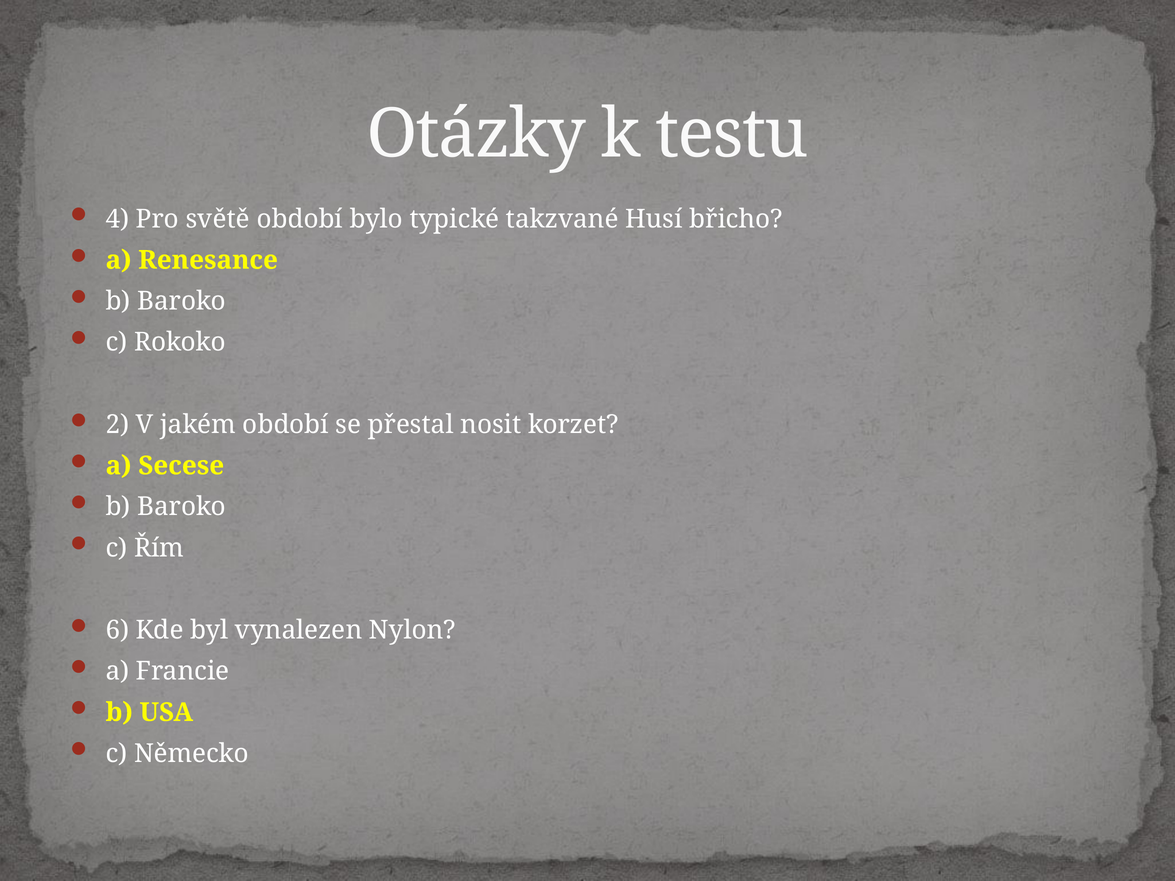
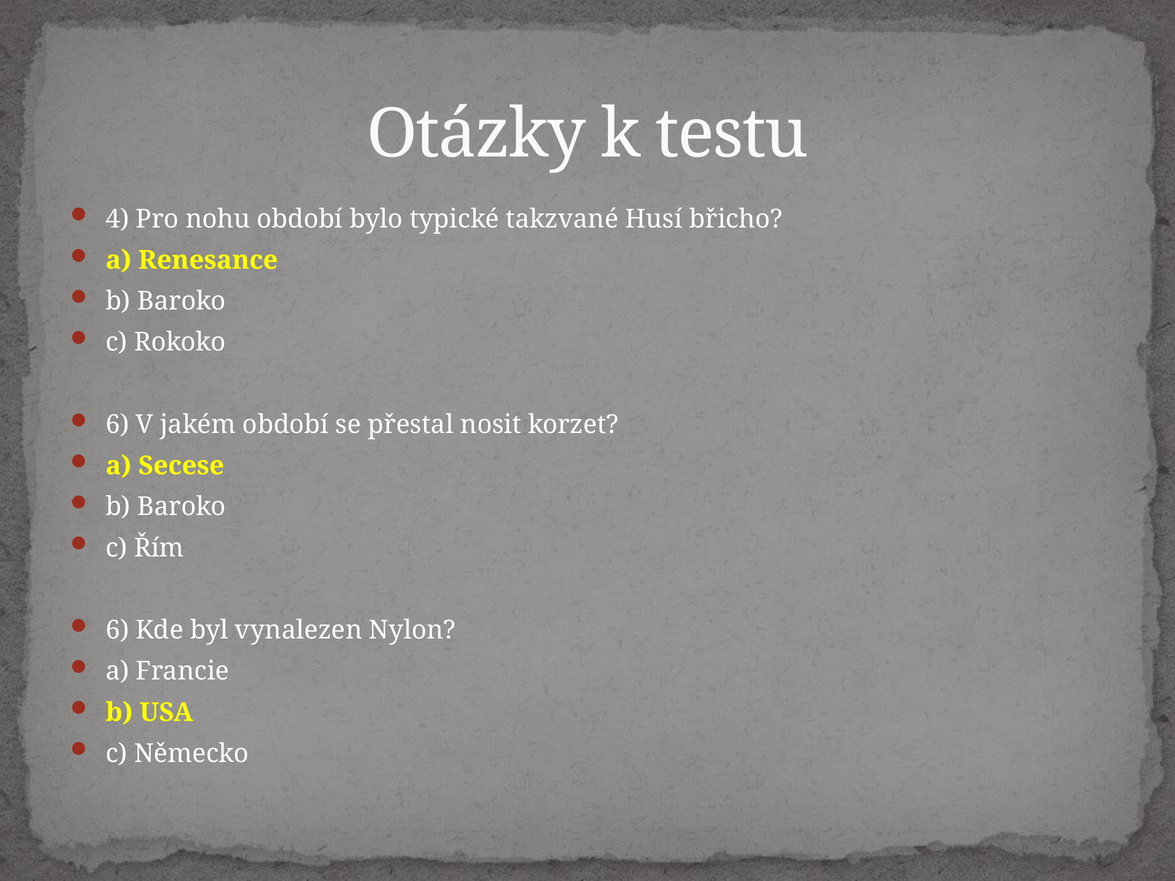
světě: světě -> nohu (218, 219)
2: 2 -> 6 (117, 425)
